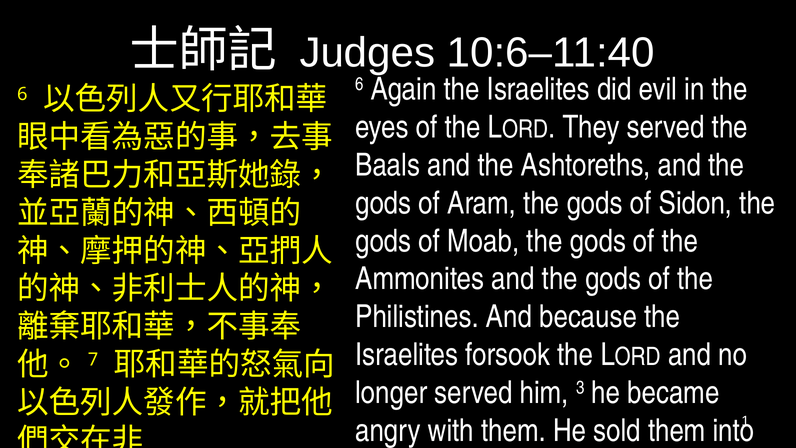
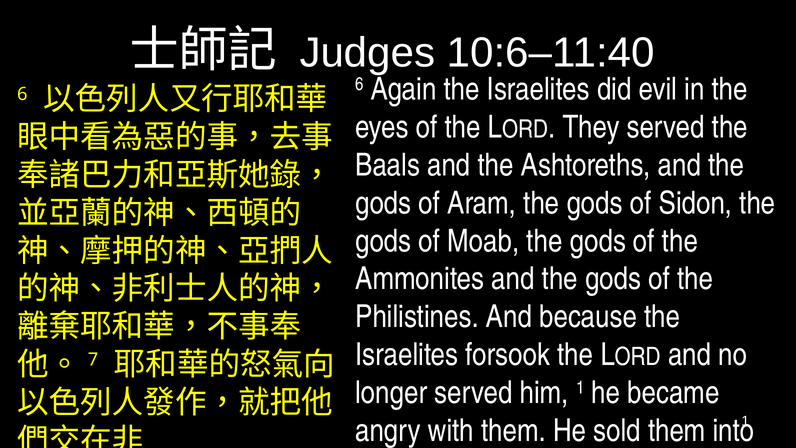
him 3: 3 -> 1 (580, 387)
